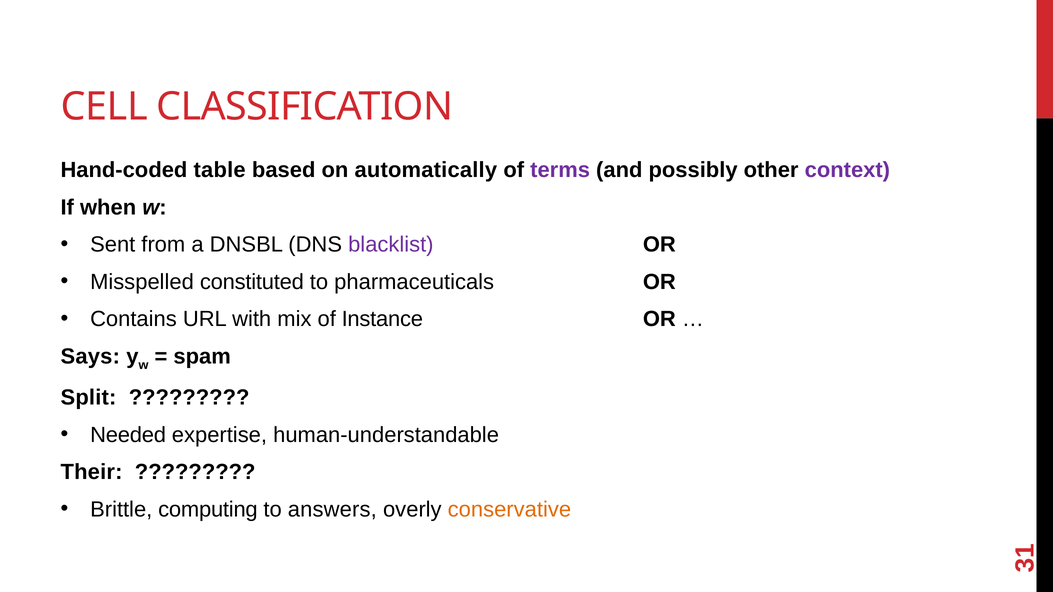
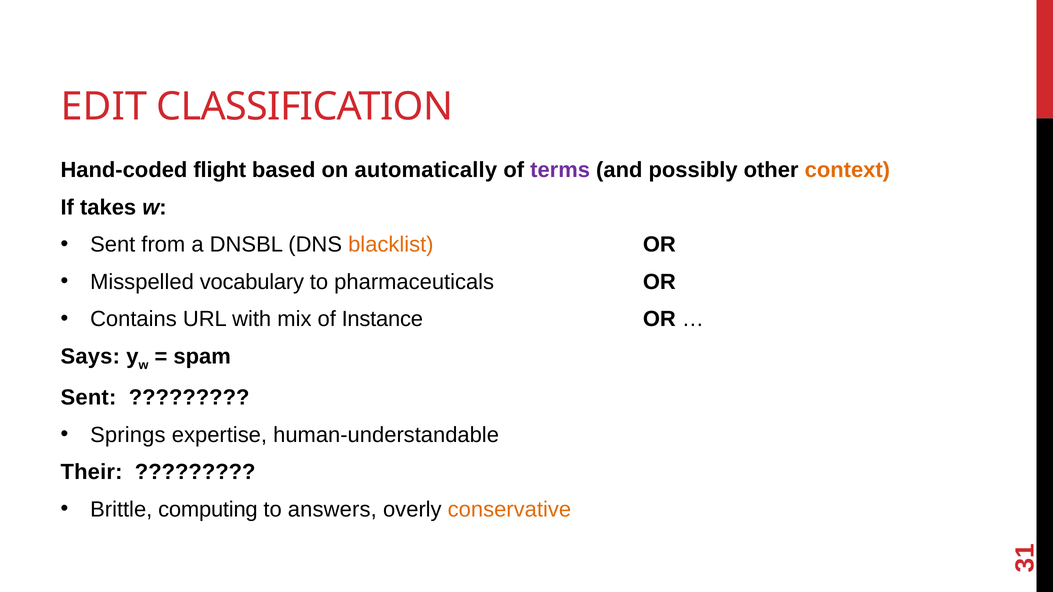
CELL: CELL -> EDIT (104, 107)
table: table -> flight (220, 170)
context colour: purple -> orange (847, 170)
when: when -> takes (108, 207)
blacklist colour: purple -> orange (391, 245)
constituted: constituted -> vocabulary (252, 282)
Split: Split -> Sent (88, 398)
Needed: Needed -> Springs (128, 435)
